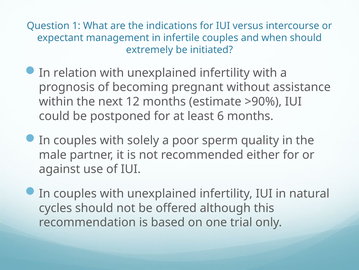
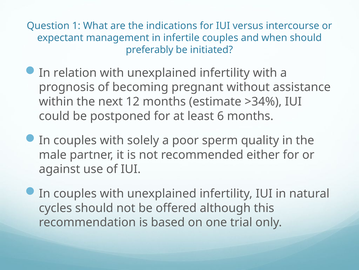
extremely: extremely -> preferably (150, 50)
>90%: >90% -> >34% (263, 101)
